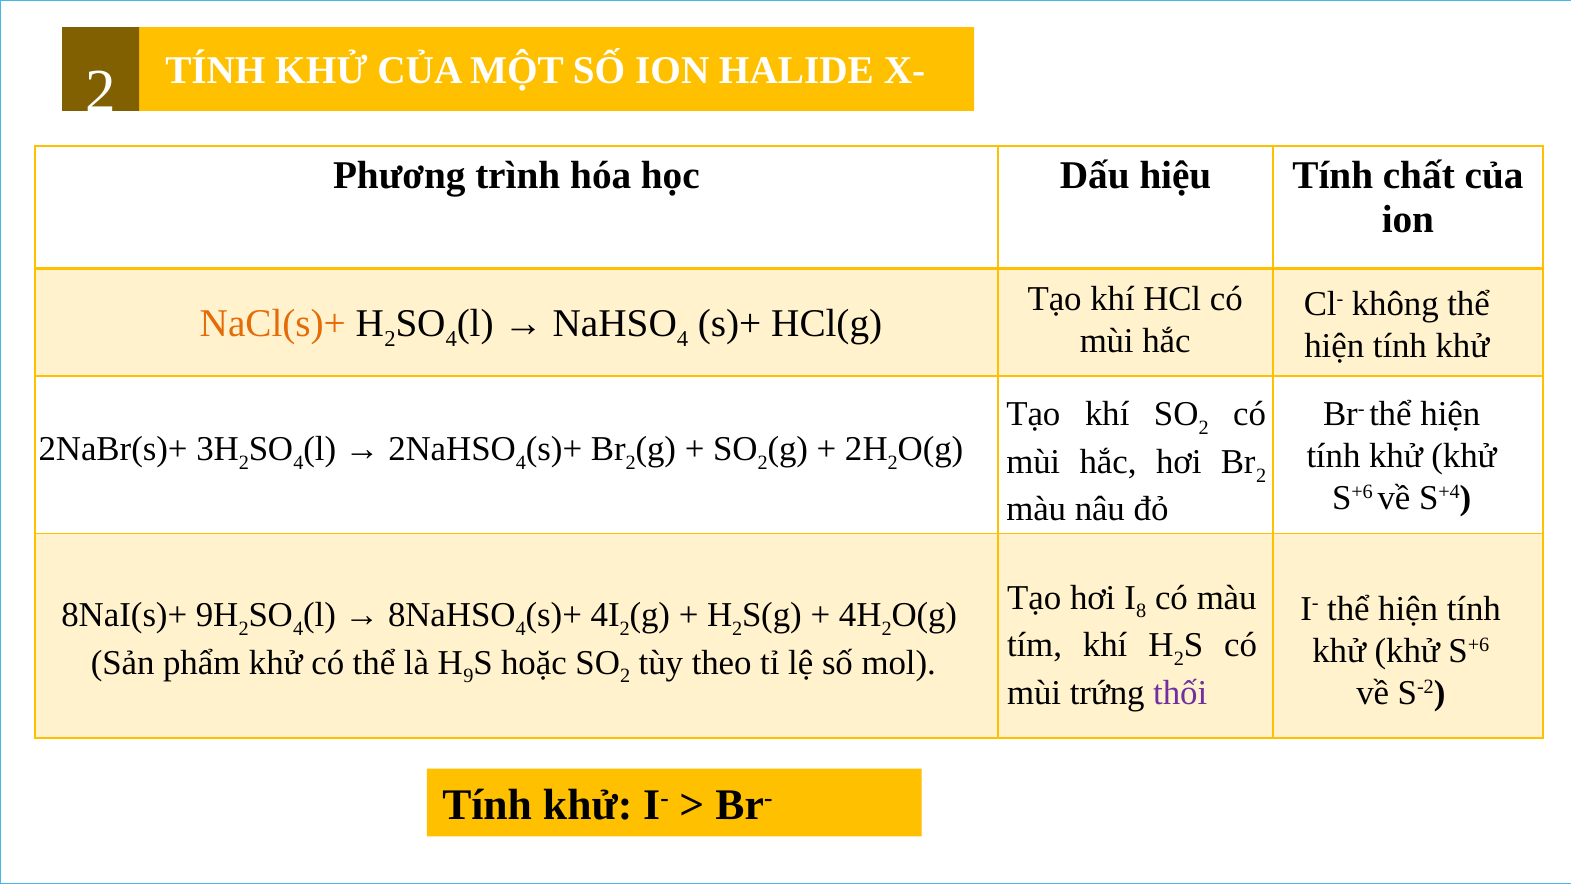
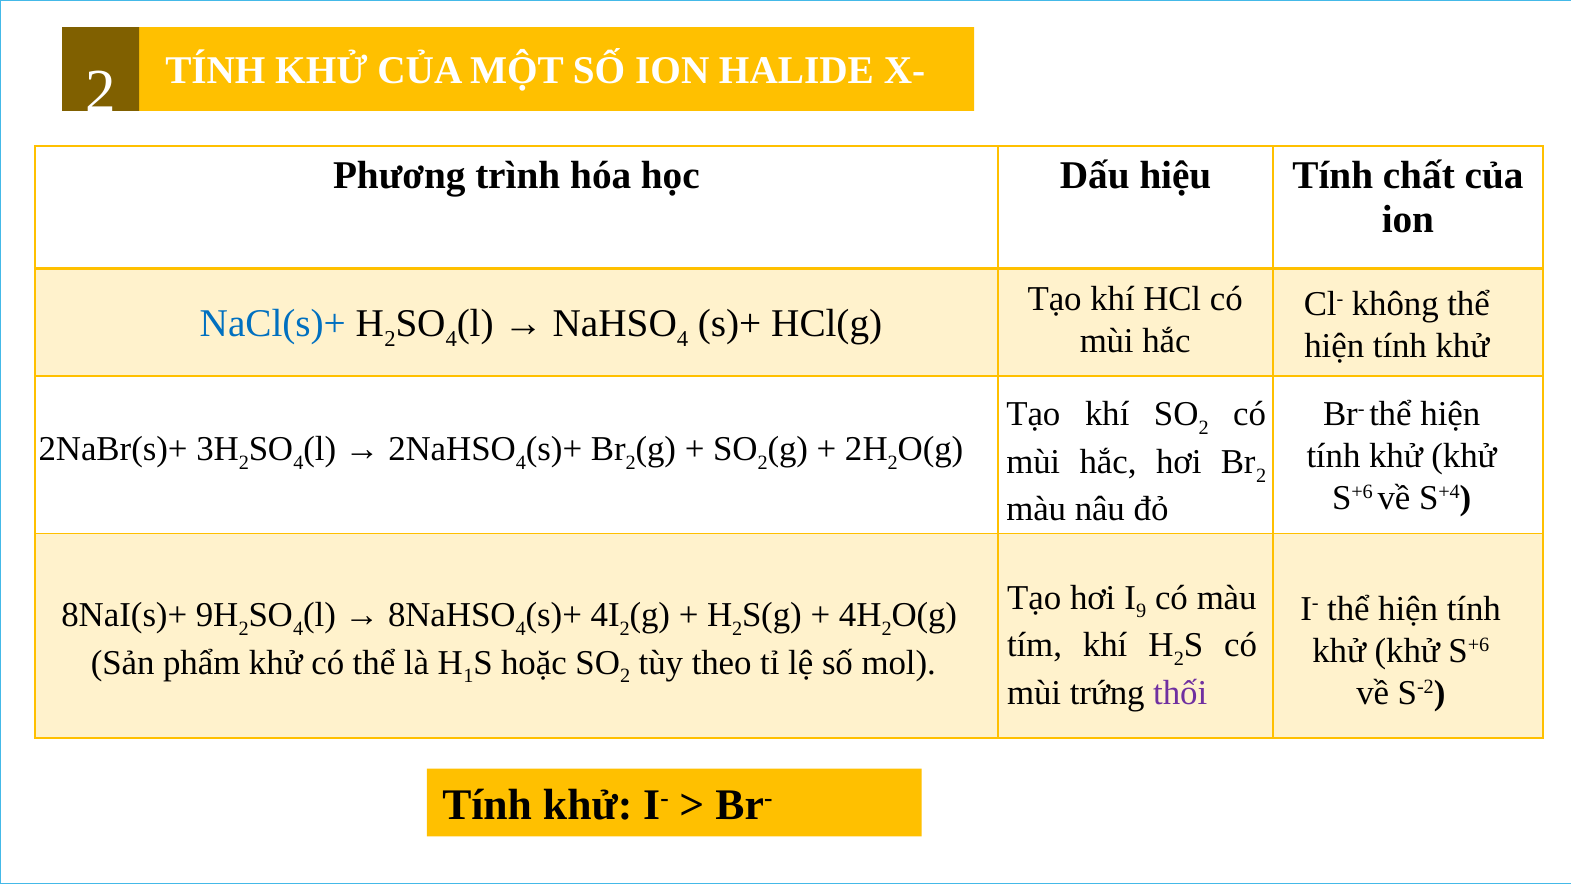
NaCl(s)+ colour: orange -> blue (273, 323)
8: 8 -> 9 (1141, 611)
9: 9 -> 1 (468, 676)
